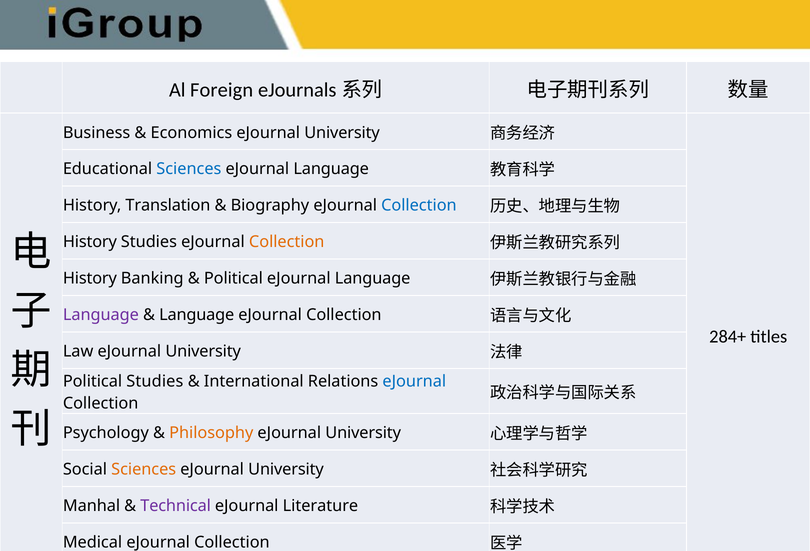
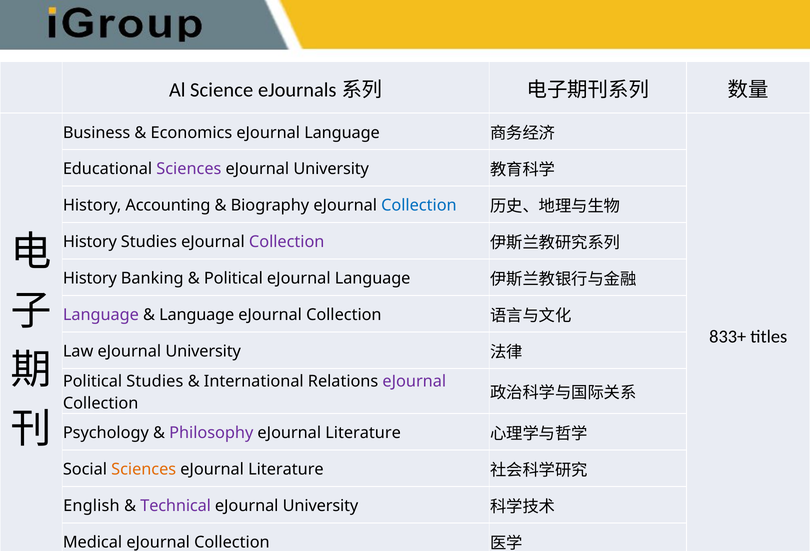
Foreign: Foreign -> Science (222, 90)
Economics eJournal University: University -> Language (342, 133)
Sciences colour: blue -> purple (189, 169)
Language: Language -> University (331, 169)
Translation: Translation -> Accounting (168, 206)
Collection colour: orange -> purple (287, 242)
284+: 284+ -> 833+ (728, 337)
eJournal colour: blue -> purple (414, 381)
Philosophy colour: orange -> purple (211, 433)
University: University -> Literature (363, 433)
University: University -> Literature (286, 470)
Manhal: Manhal -> English (91, 506)
Literature: Literature -> University (320, 506)
